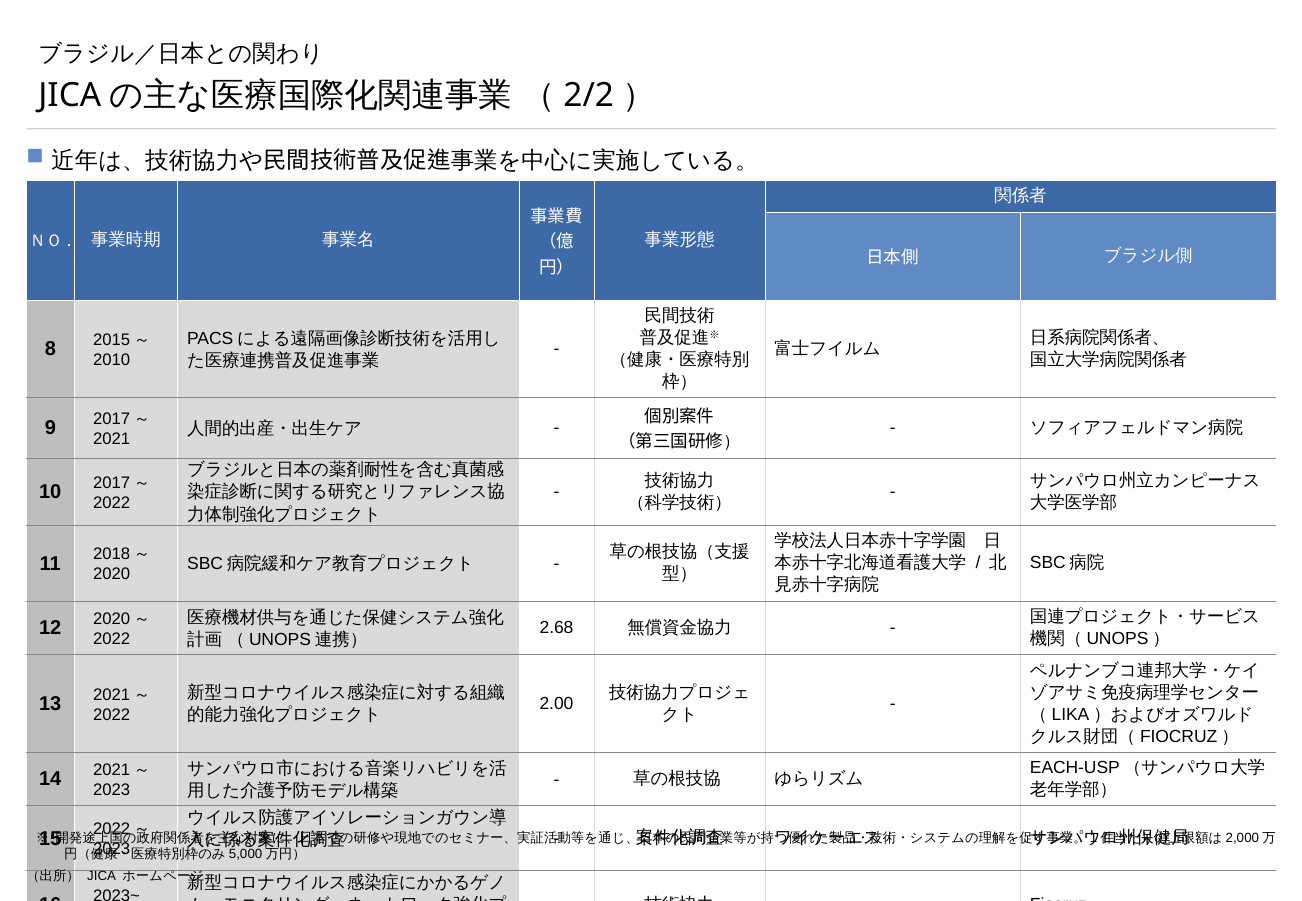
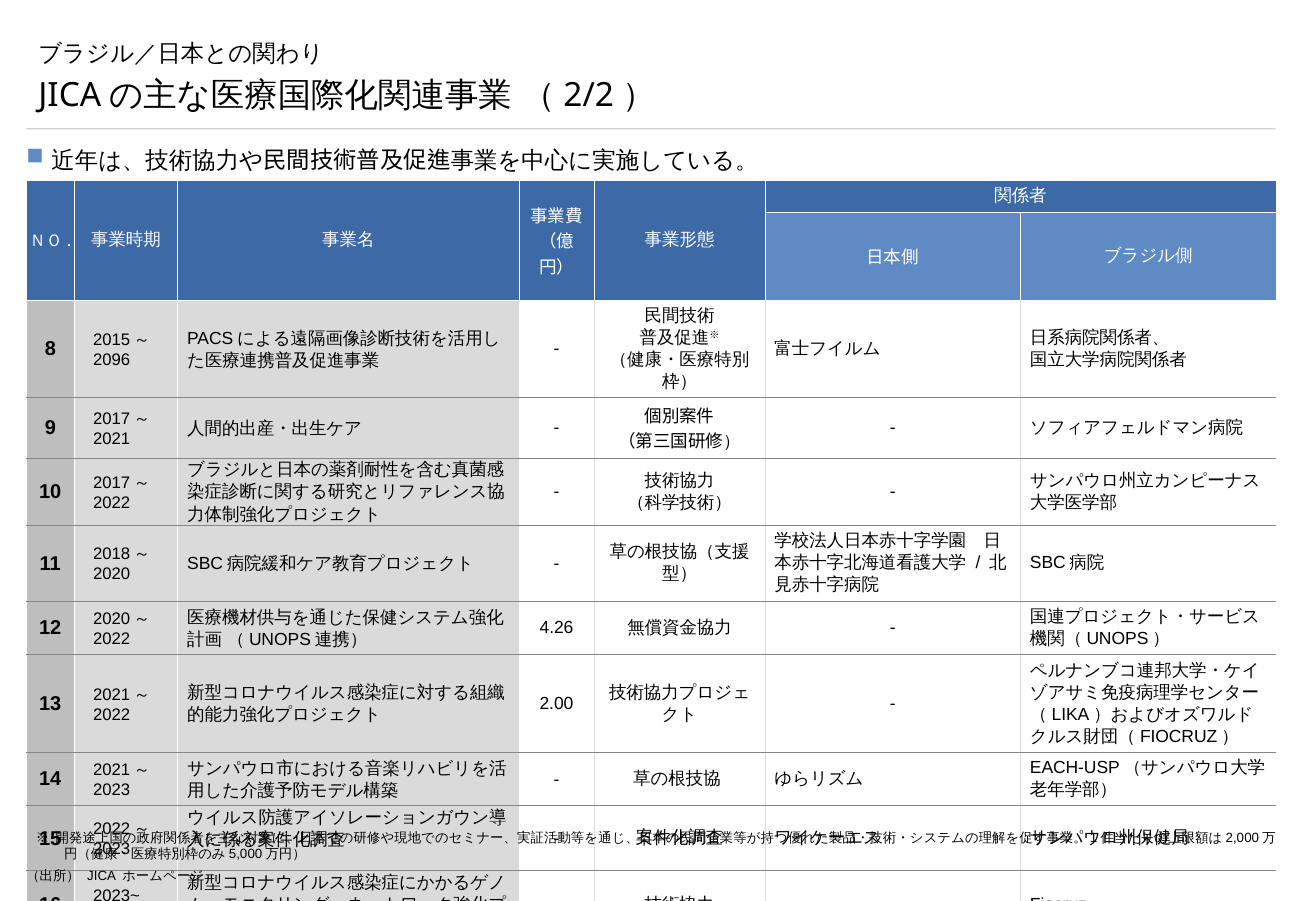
2010: 2010 -> 2096 (112, 360)
2.68: 2.68 -> 4.26 (557, 628)
